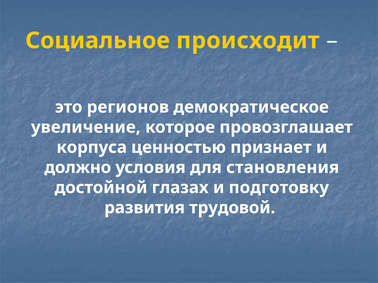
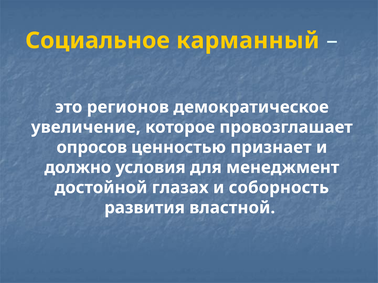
происходит: происходит -> карманный (248, 41)
корпуса: корпуса -> опросов (92, 148)
становления: становления -> менеджмент (283, 168)
подготовку: подготовку -> соборность (279, 188)
трудовой: трудовой -> властной (232, 208)
